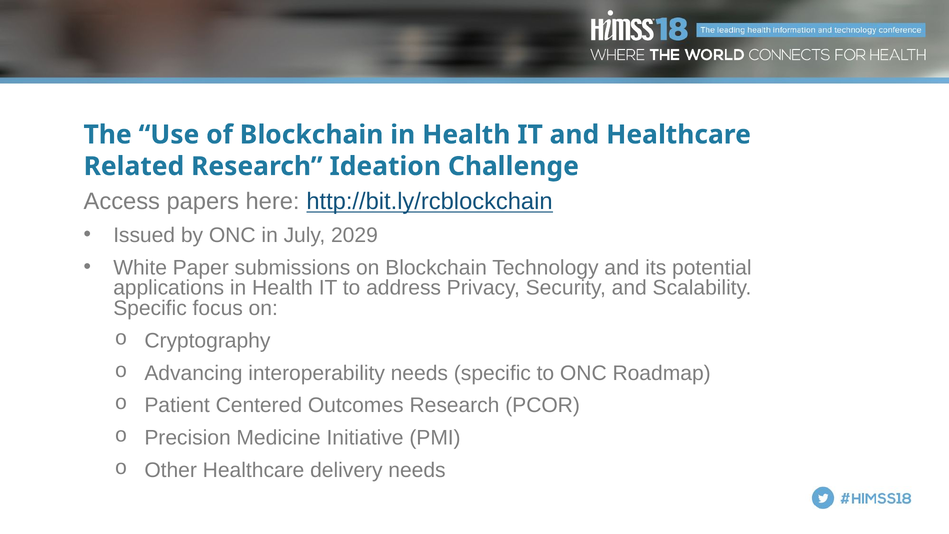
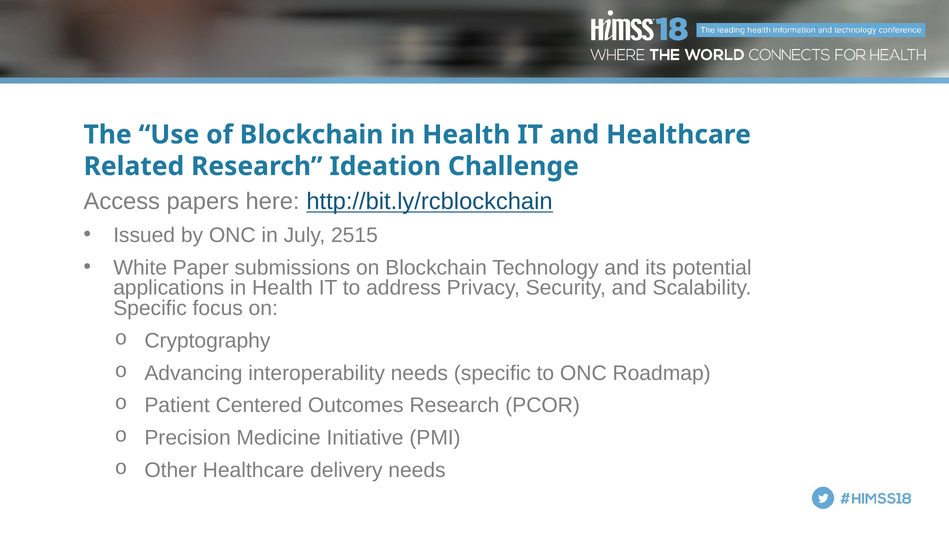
2029: 2029 -> 2515 (354, 235)
